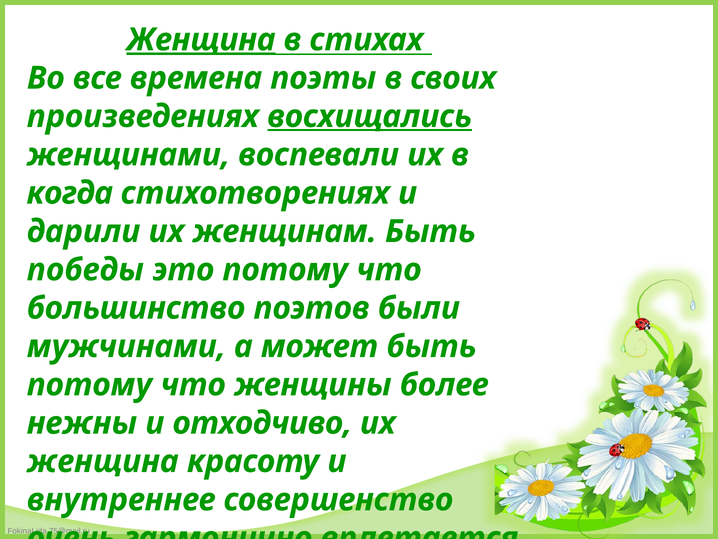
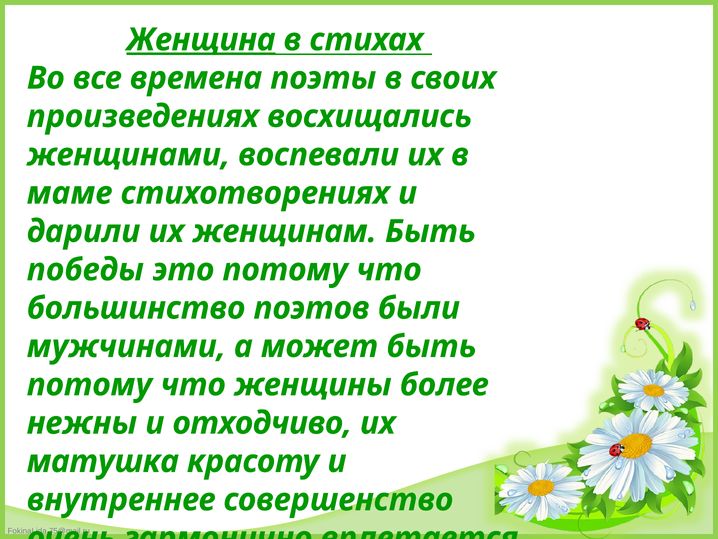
восхищались underline: present -> none (370, 116)
когда: когда -> маме (70, 193)
женщина: женщина -> матушка (103, 461)
